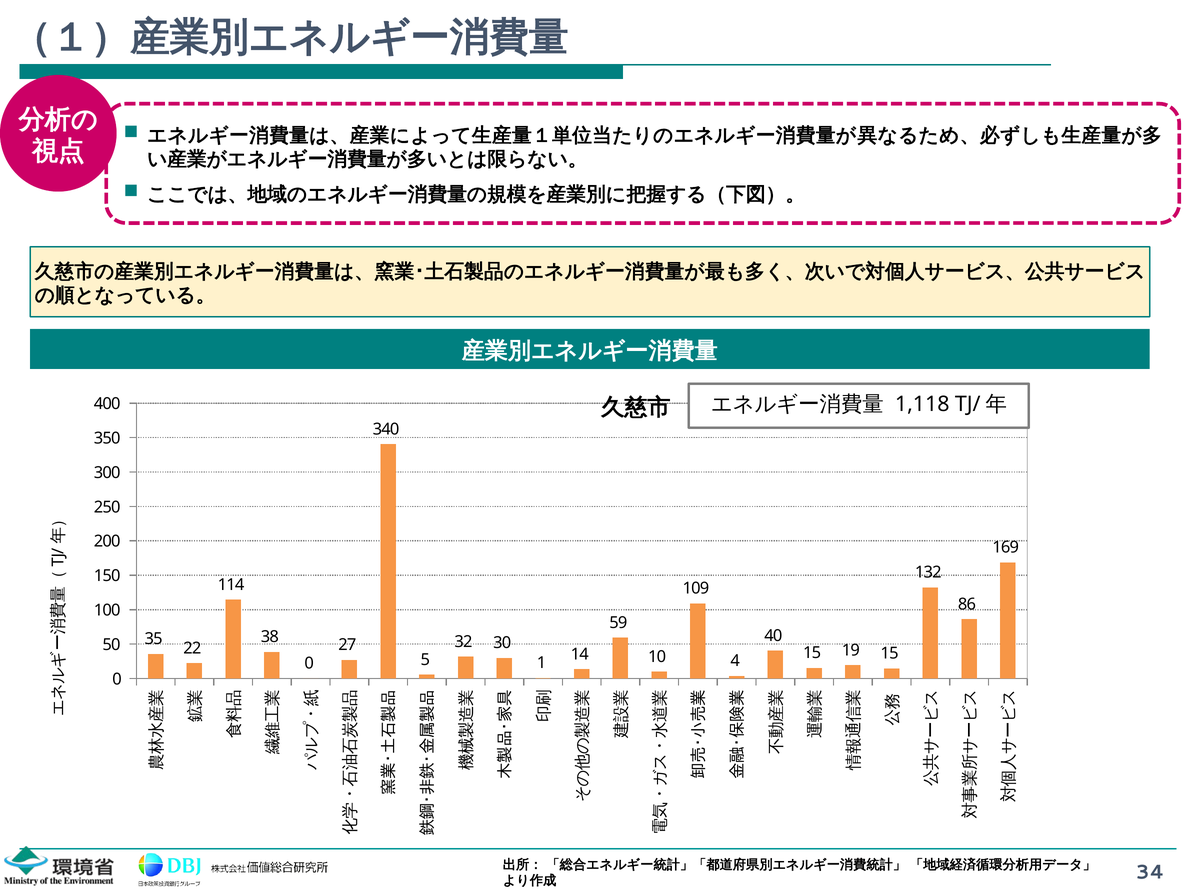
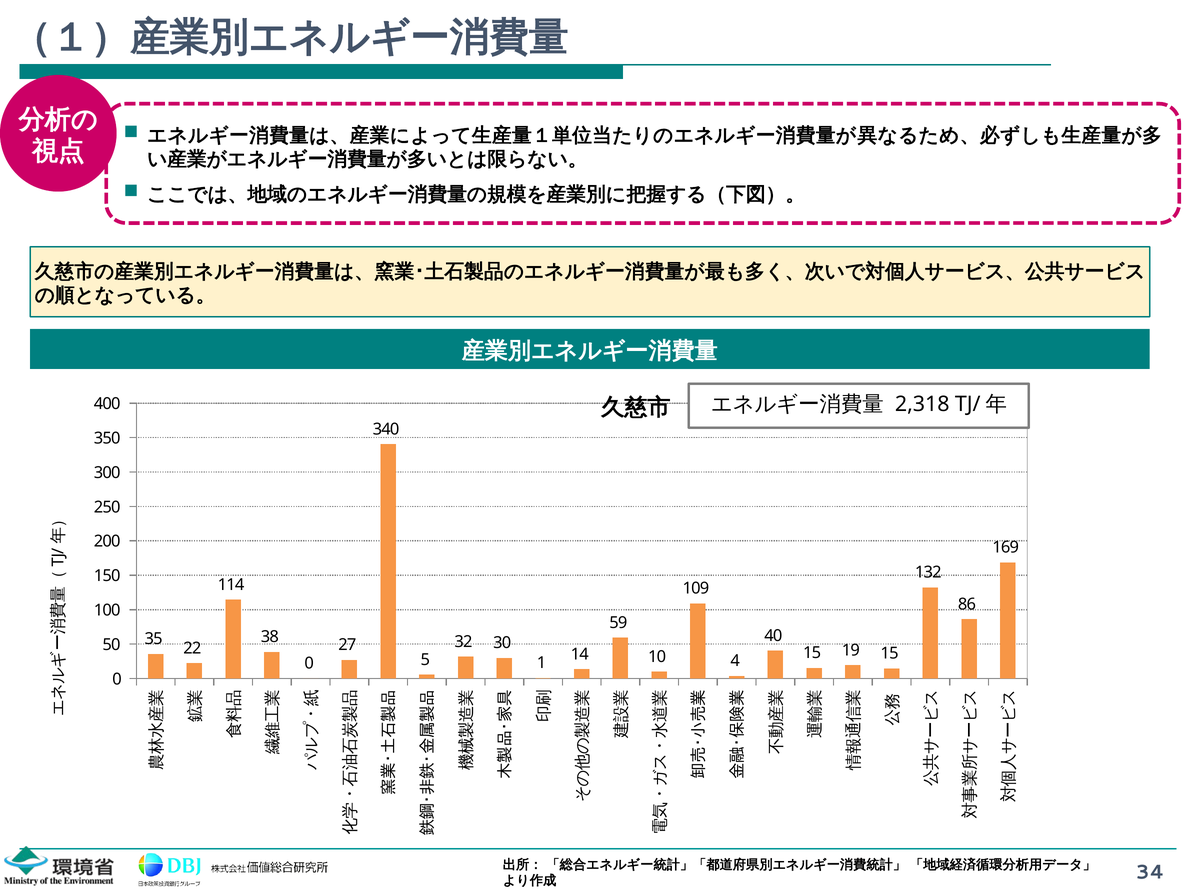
1,118: 1,118 -> 2,318 (922, 404)
